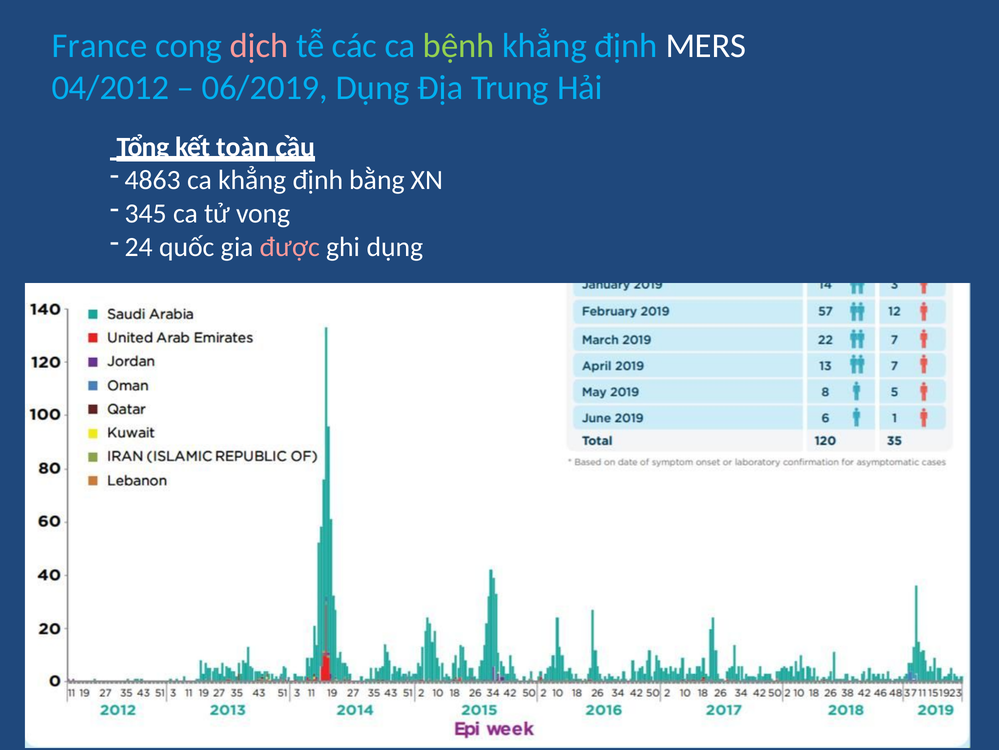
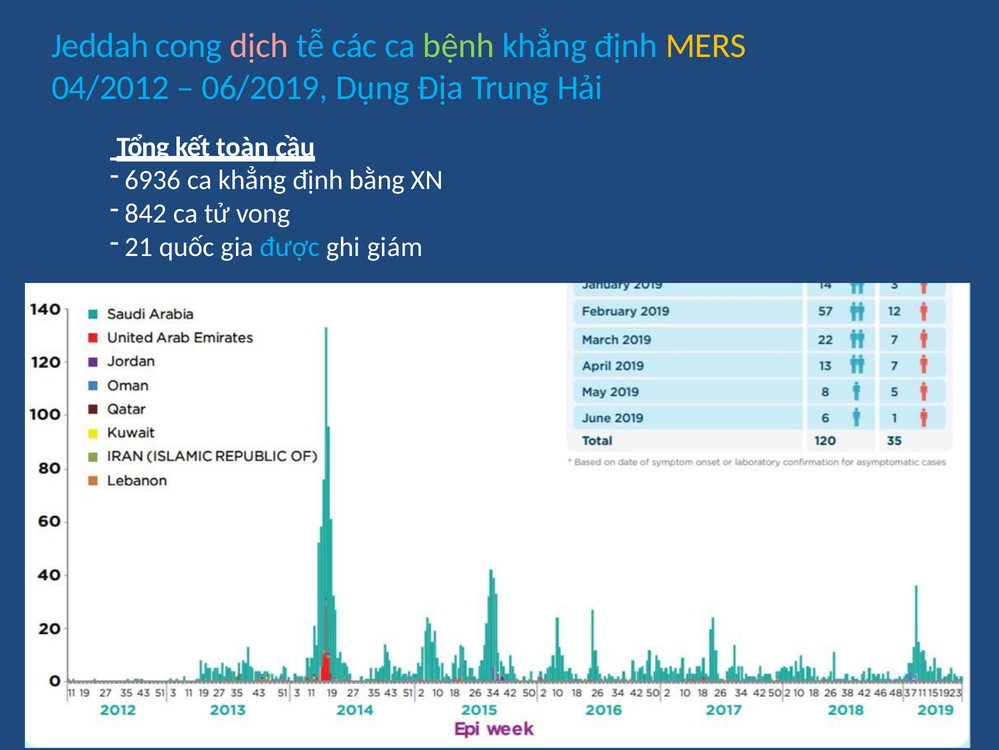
France: France -> Jeddah (100, 46)
MERS colour: white -> yellow (706, 46)
4863: 4863 -> 6936 (153, 180)
345: 345 -> 842 (146, 213)
24: 24 -> 21 (139, 247)
được colour: pink -> light blue (290, 247)
ghi dụng: dụng -> giám (395, 247)
